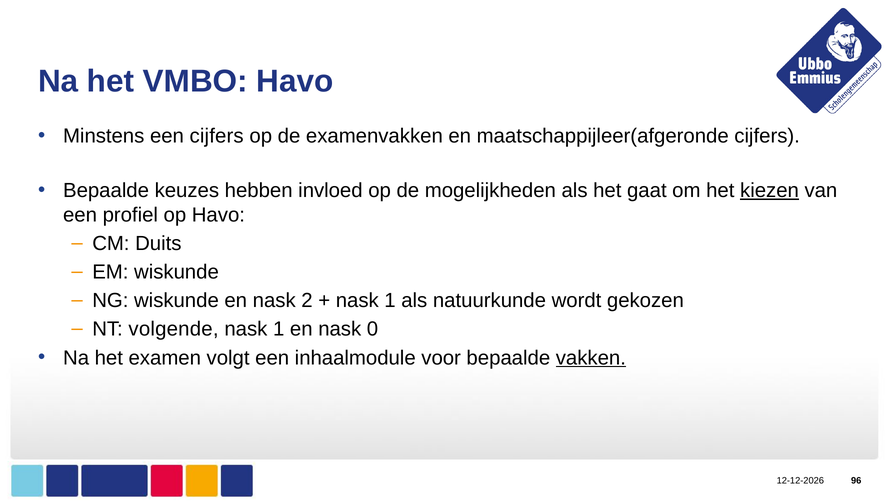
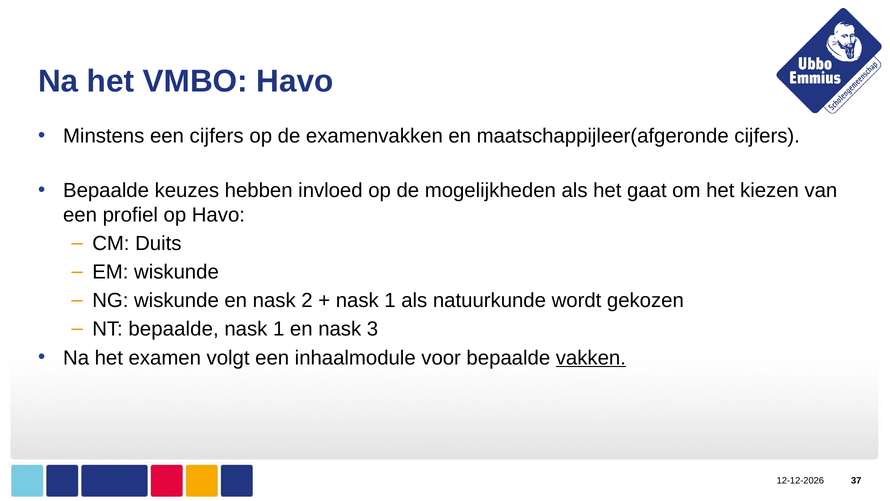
kiezen underline: present -> none (770, 190)
NT volgende: volgende -> bepaalde (174, 329)
0: 0 -> 3 (372, 329)
96: 96 -> 37 (856, 480)
